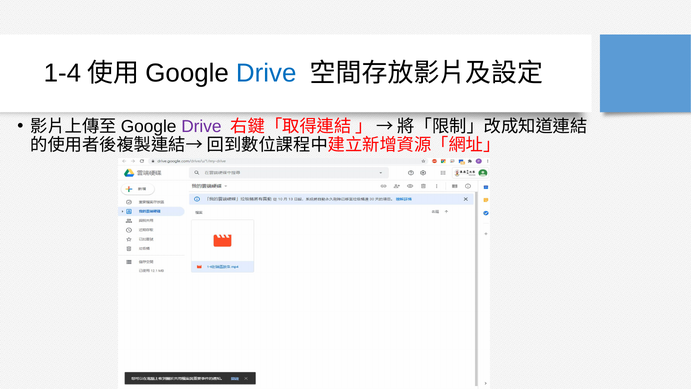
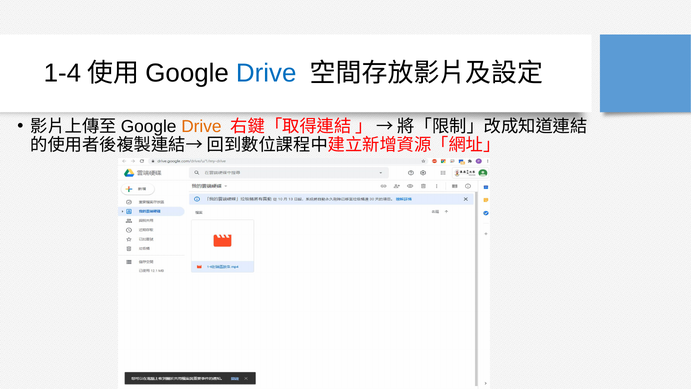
Drive colour: purple -> orange (201, 126)
